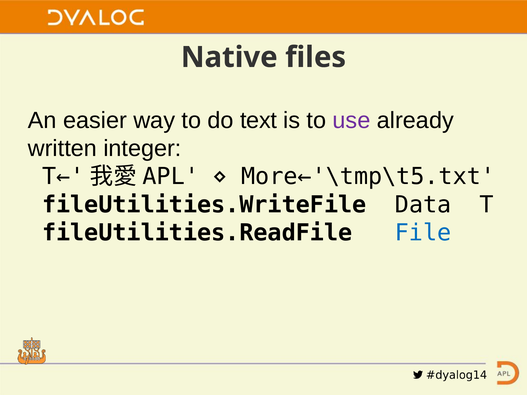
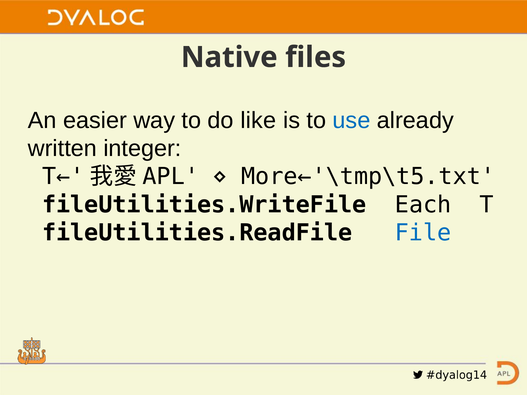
text: text -> like (258, 120)
use colour: purple -> blue (351, 120)
Data: Data -> Each (423, 205)
